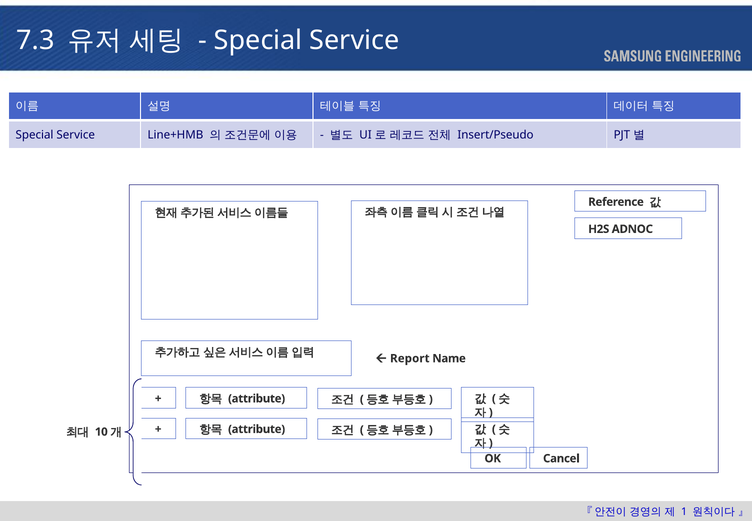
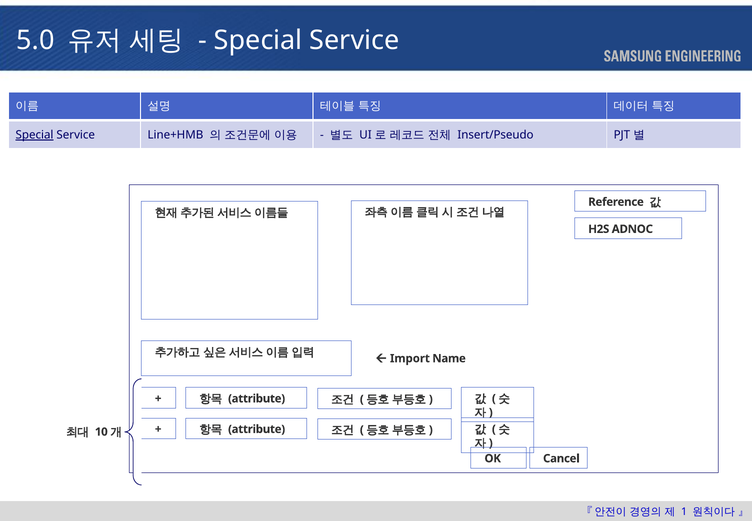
7.3: 7.3 -> 5.0 (35, 40)
Special underline: none -> present (35, 135)
Report: Report -> Import (410, 358)
